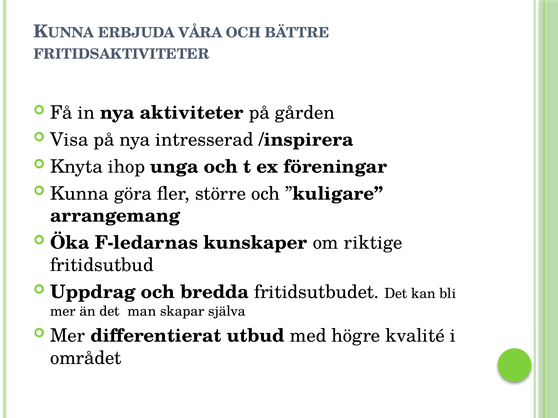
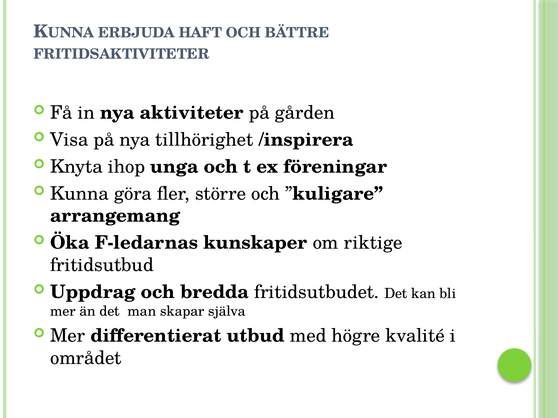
VÅRA: VÅRA -> HAFT (200, 33)
intresserad: intresserad -> tillhörighet (204, 140)
